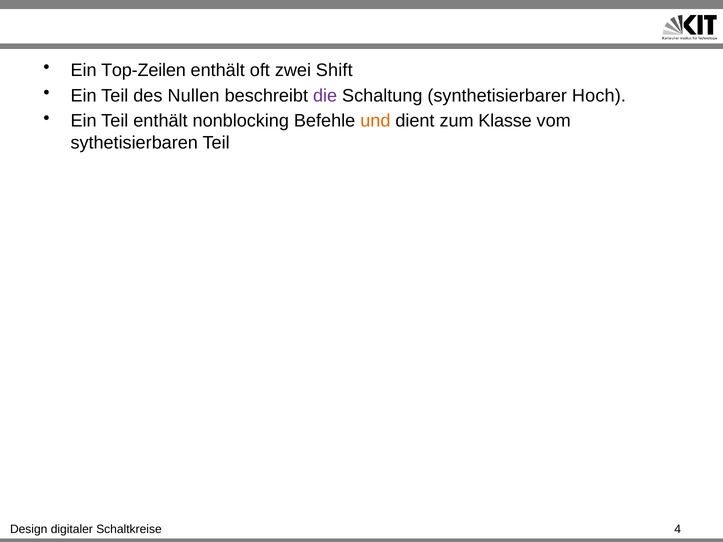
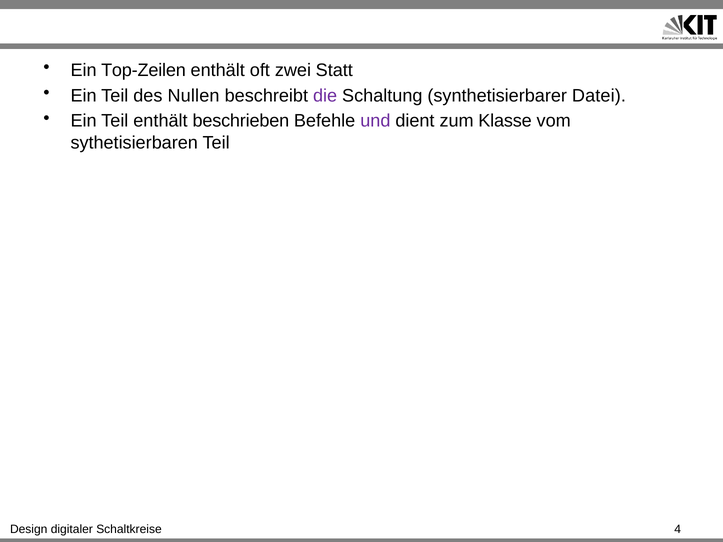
Shift: Shift -> Statt (334, 70)
Hoch: Hoch -> Datei (599, 96)
nonblocking: nonblocking -> beschrieben (241, 121)
und colour: orange -> purple (375, 121)
